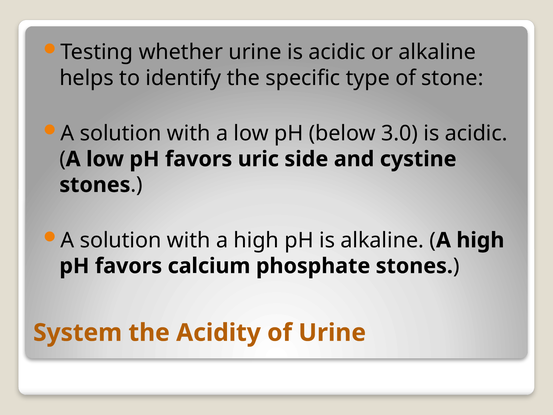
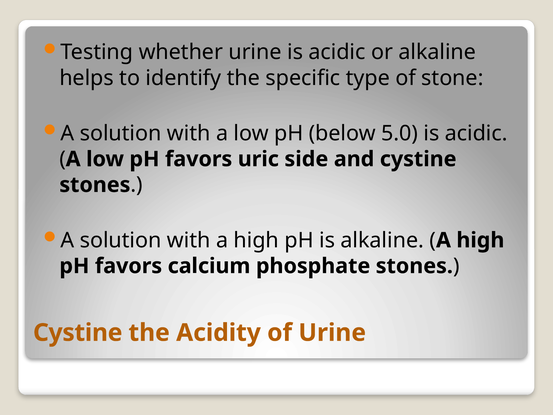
3.0: 3.0 -> 5.0 (400, 133)
System: System -> Cystine (78, 333)
